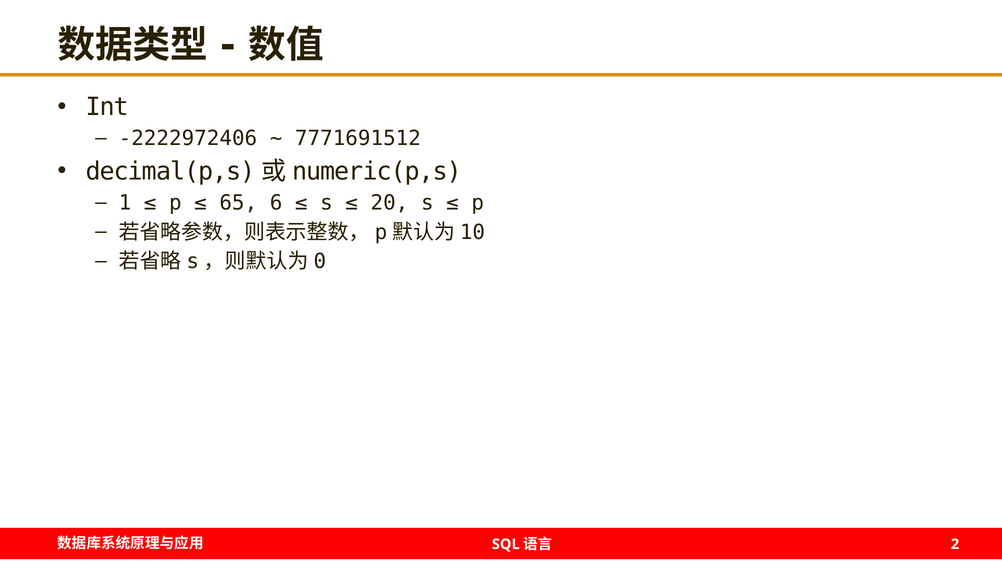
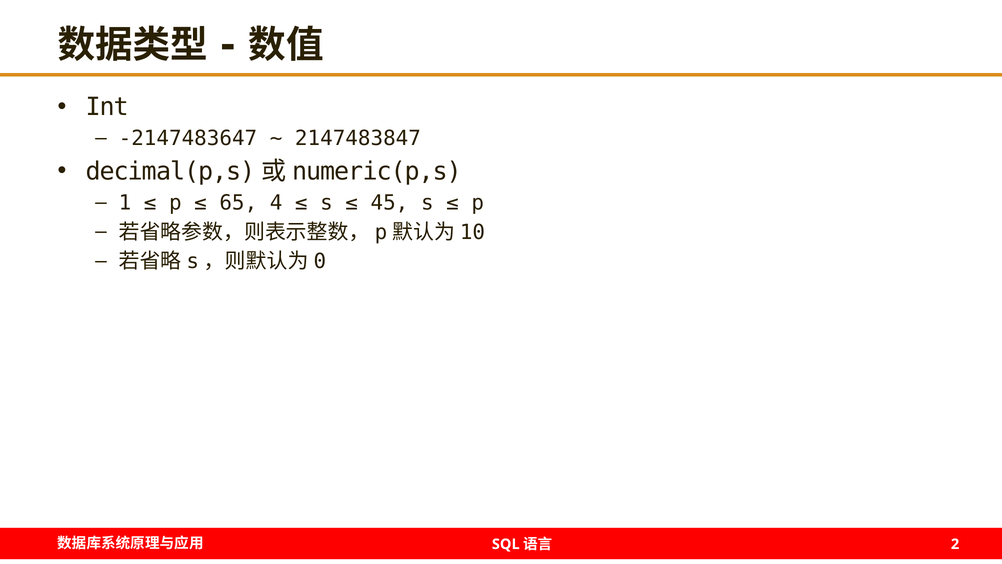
-2222972406: -2222972406 -> -2147483647 (188, 138)
7771691512: 7771691512 -> 2147483847 (358, 138)
6: 6 -> 4 (276, 203)
20: 20 -> 45 (389, 203)
